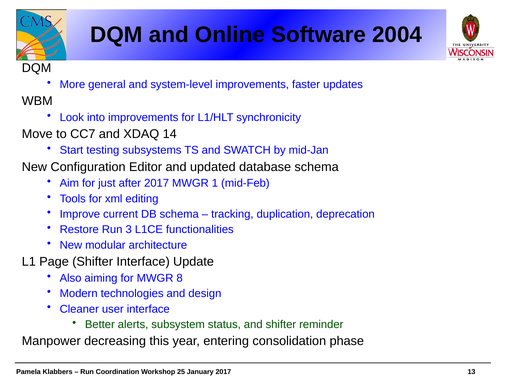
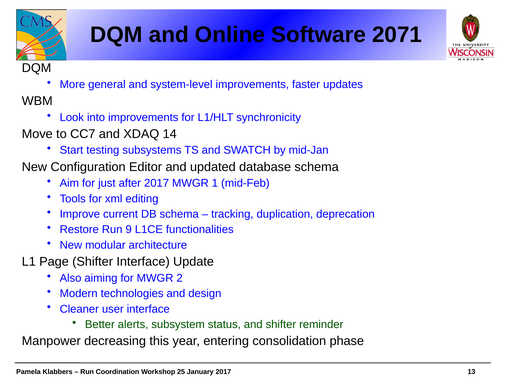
2004: 2004 -> 2071 (397, 35)
3: 3 -> 9 (129, 229)
8: 8 -> 2 (180, 278)
